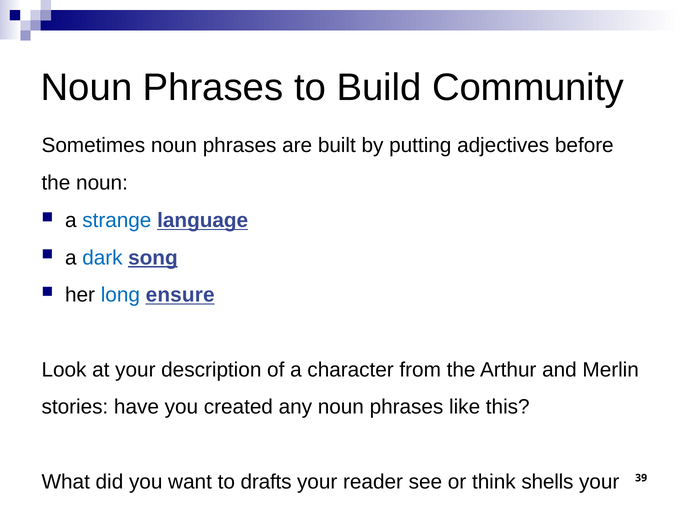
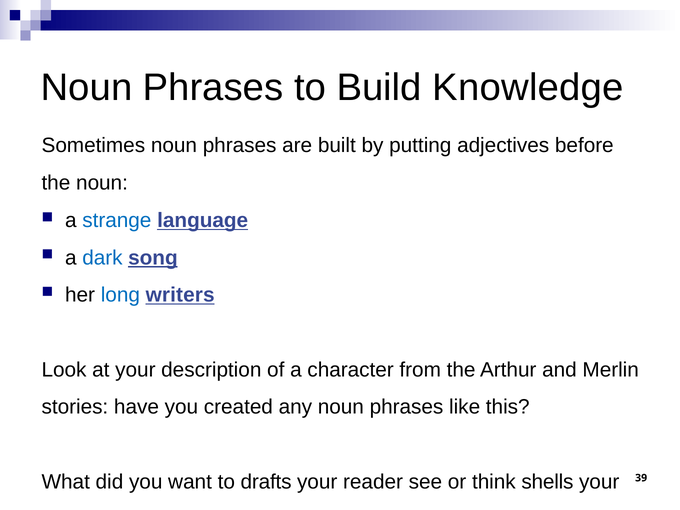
Community: Community -> Knowledge (528, 88)
ensure: ensure -> writers (180, 295)
